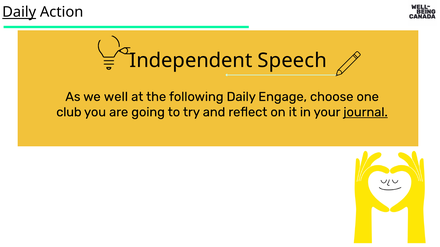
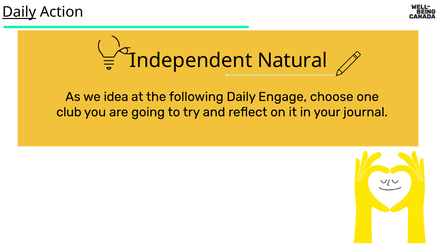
Speech: Speech -> Natural (292, 61)
well: well -> idea (116, 97)
journal underline: present -> none (366, 112)
